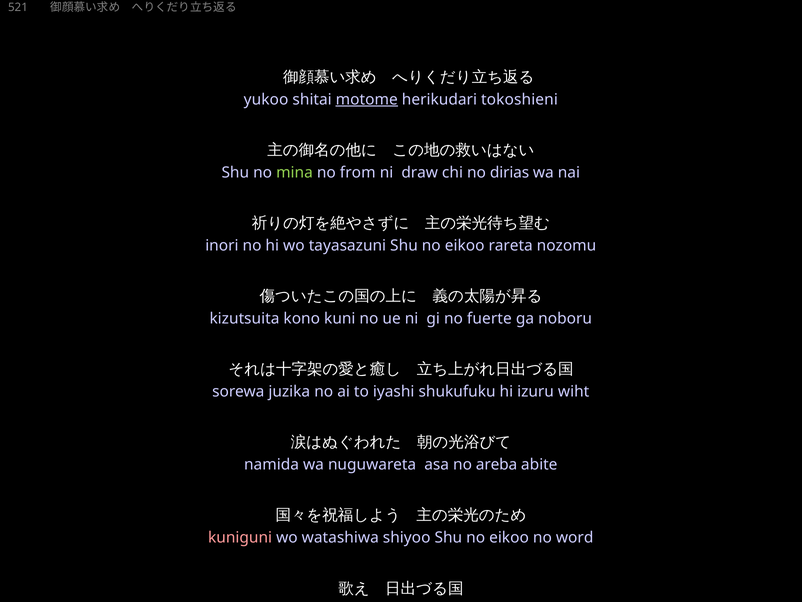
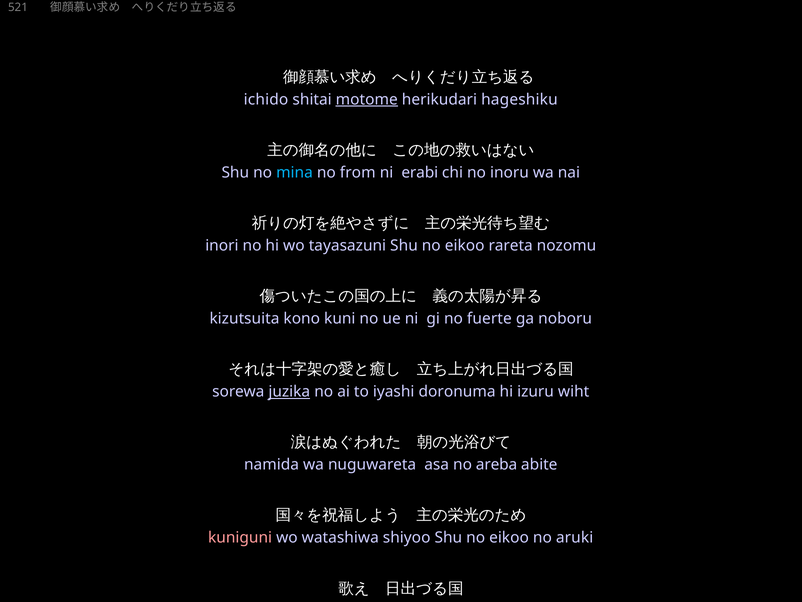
yukoo: yukoo -> ichido (266, 99)
tokoshieni: tokoshieni -> hageshiku (519, 99)
mina colour: light green -> light blue (294, 172)
draw: draw -> erabi (420, 172)
dirias: dirias -> inoru (509, 172)
juzika underline: none -> present (289, 391)
shukufuku: shukufuku -> doronuma (457, 391)
word: word -> aruki (575, 537)
